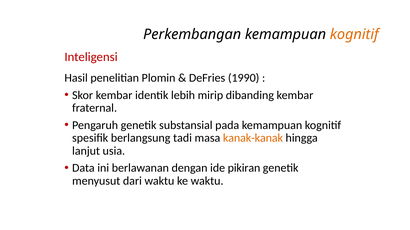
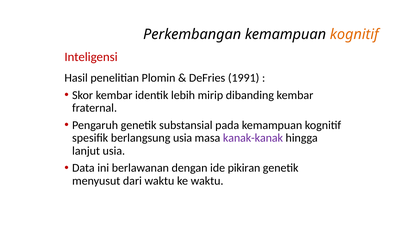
1990: 1990 -> 1991 (244, 78)
berlangsung tadi: tadi -> usia (183, 138)
kanak-kanak colour: orange -> purple (253, 138)
